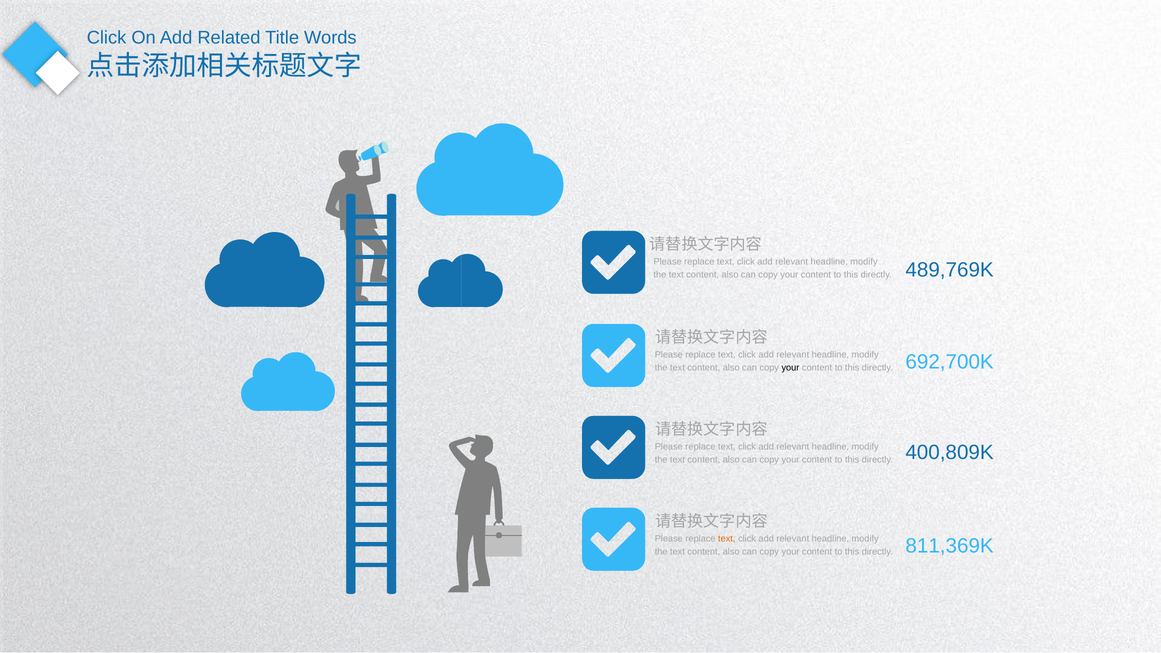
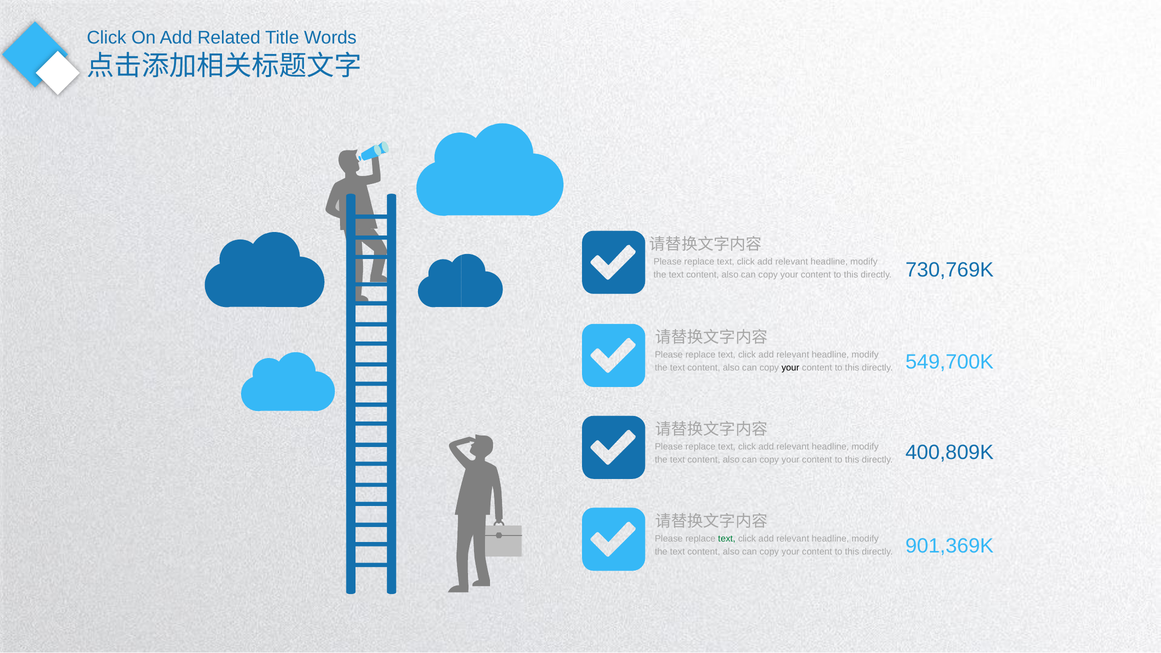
489,769K: 489,769K -> 730,769K (950, 270)
692,700K: 692,700K -> 549,700K (950, 362)
text colour: orange -> green (727, 539)
811,369K: 811,369K -> 901,369K (950, 546)
